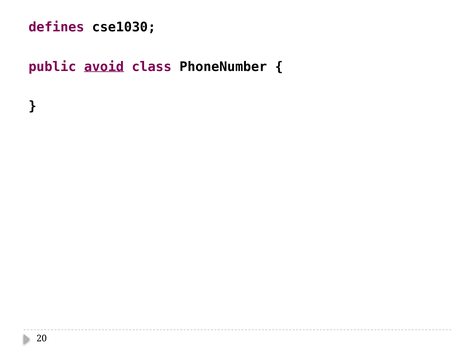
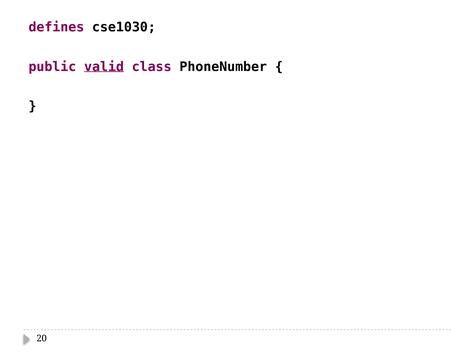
avoid: avoid -> valid (104, 67)
